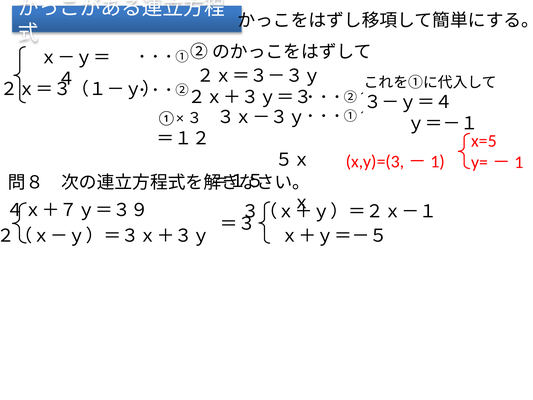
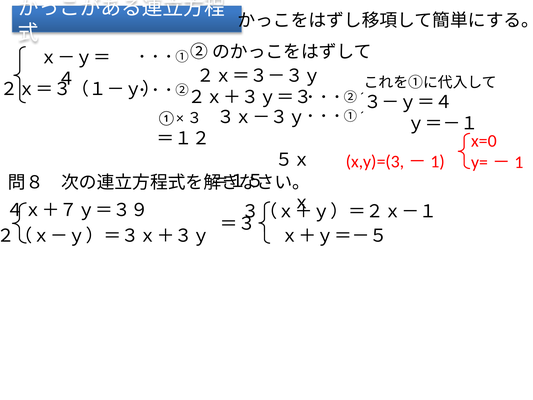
x=5: x=5 -> x=0 (484, 141)
